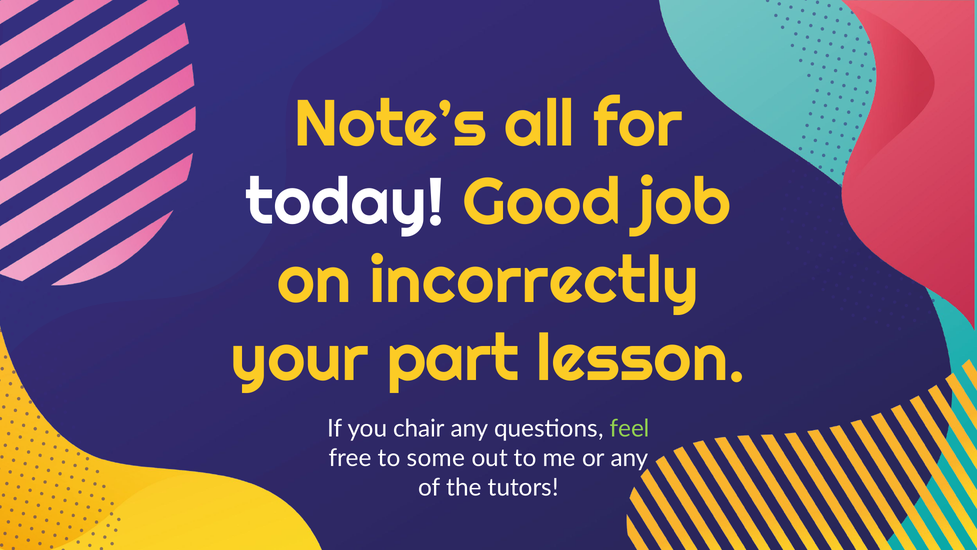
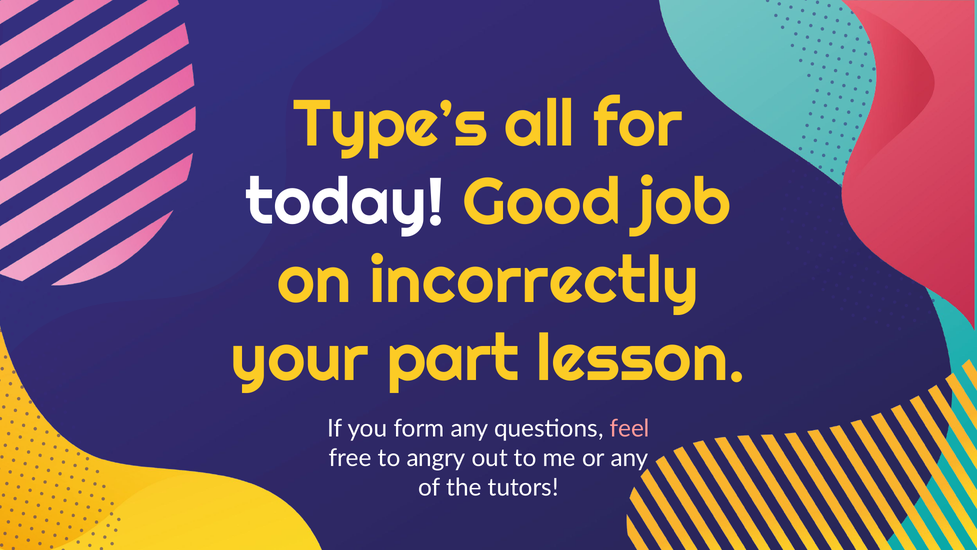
Note’s: Note’s -> Type’s (390, 124)
chair: chair -> form (419, 429)
feel colour: light green -> pink (630, 429)
some: some -> angry (436, 458)
